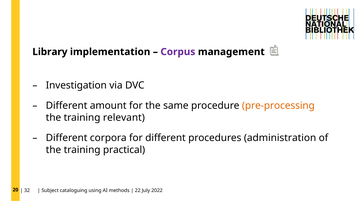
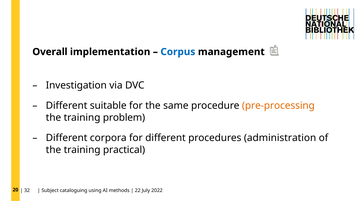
Library: Library -> Overall (50, 52)
Corpus colour: purple -> blue (178, 52)
amount: amount -> suitable (108, 106)
relevant: relevant -> problem (124, 118)
